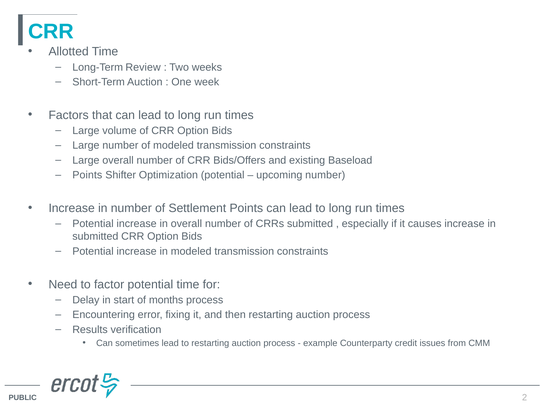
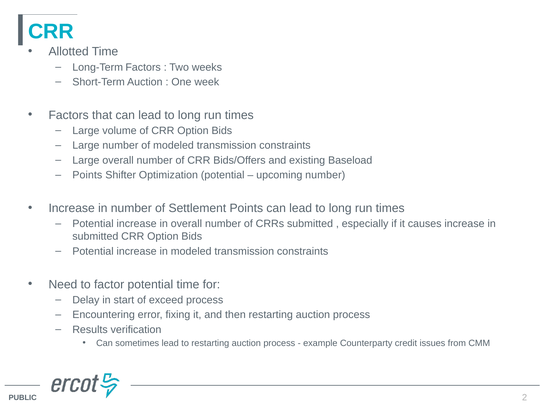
Long-Term Review: Review -> Factors (143, 67)
months: months -> exceed (166, 301)
